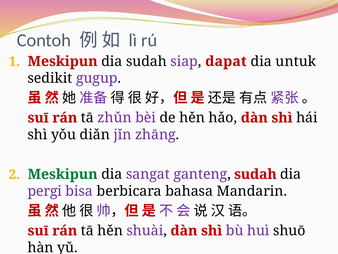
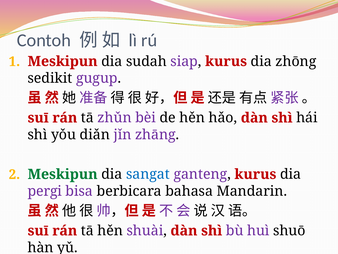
siap dapat: dapat -> kurus (226, 61)
untuk: untuk -> zhōng (296, 61)
sangat colour: purple -> blue (148, 174)
ganteng sudah: sudah -> kurus (255, 174)
